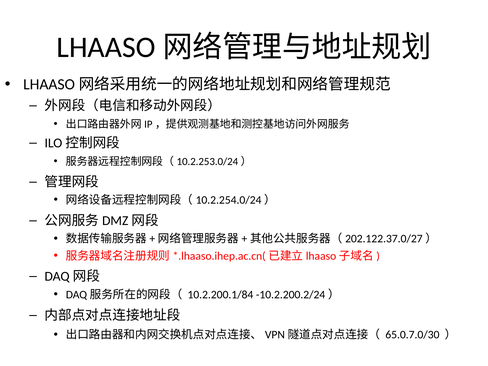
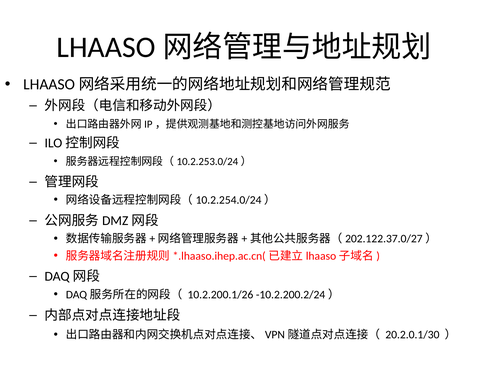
10.2.200.1/84: 10.2.200.1/84 -> 10.2.200.1/26 (220, 295)
65.0.7.0/30: 65.0.7.0/30 -> 20.2.0.1/30 (412, 335)
